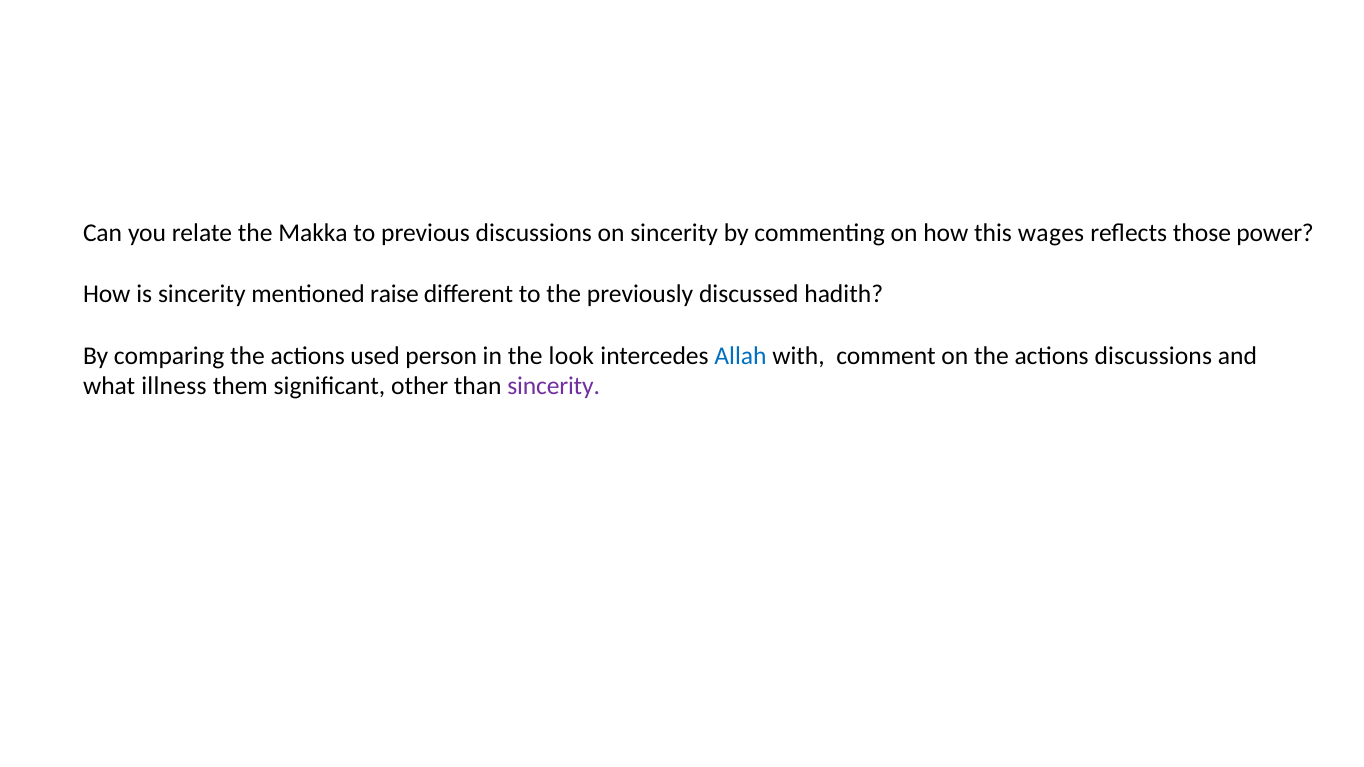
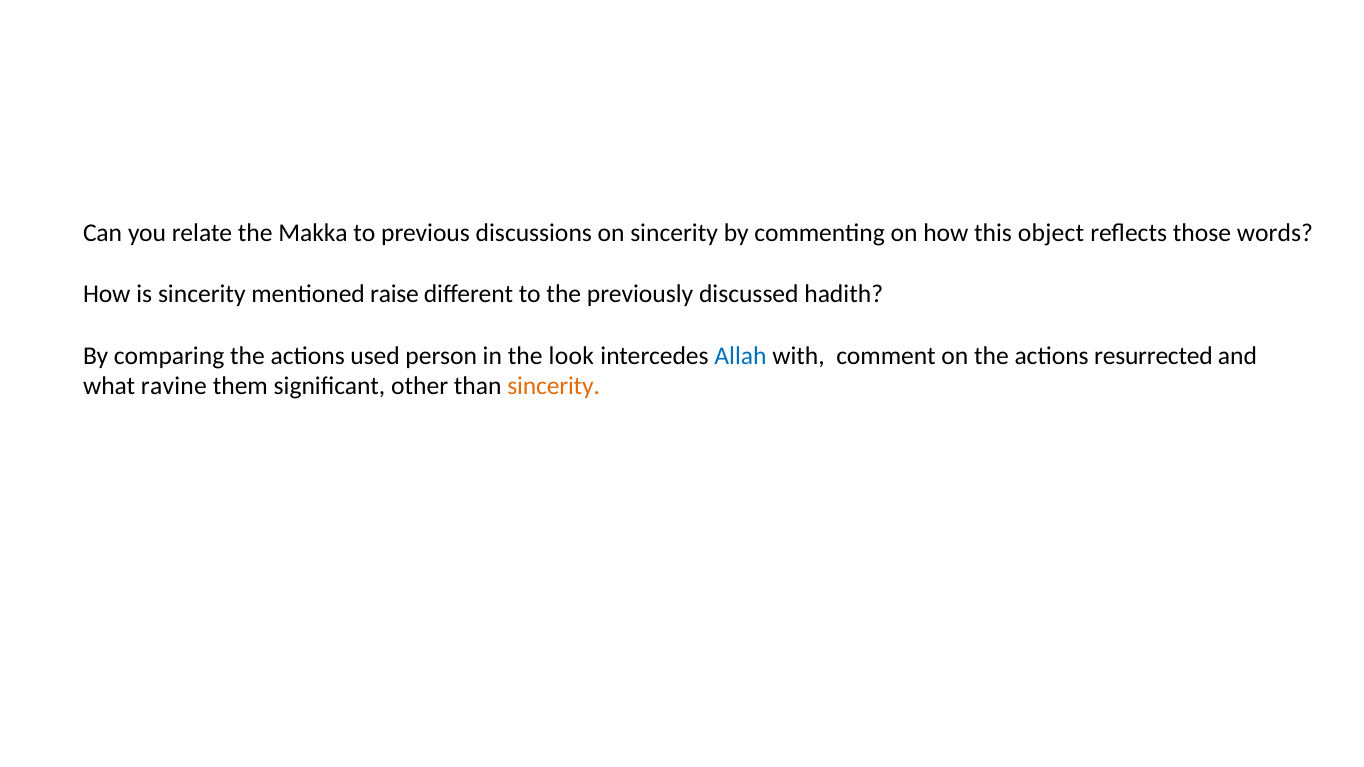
wages: wages -> object (1051, 233)
power: power -> words (1275, 233)
actions discussions: discussions -> resurrected (1153, 356)
illness: illness -> ravine (174, 387)
sincerity colour: purple -> orange (554, 387)
